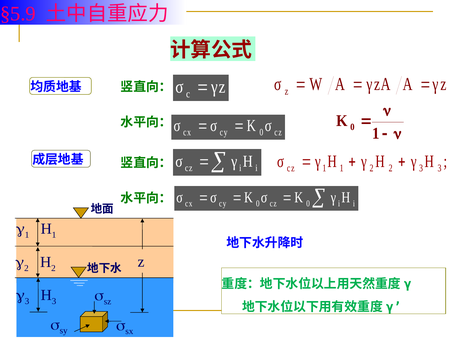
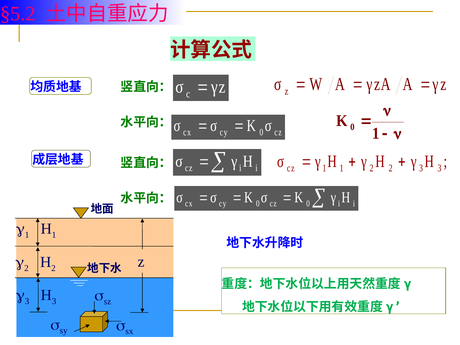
§5.9: §5.9 -> §5.2 (18, 14)
